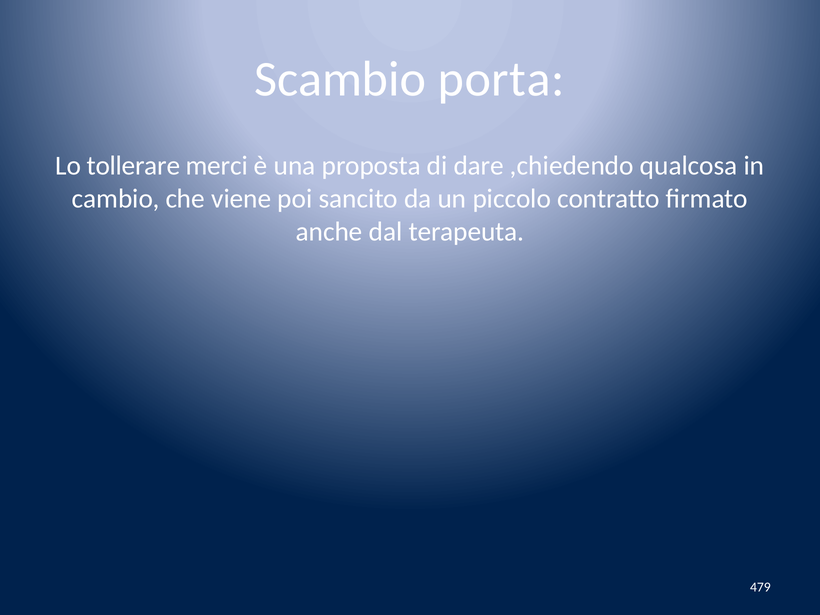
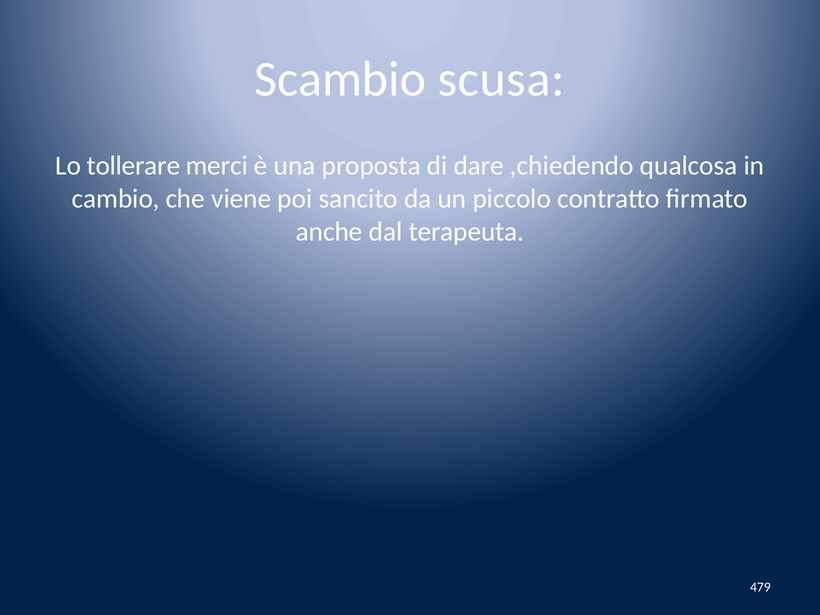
porta: porta -> scusa (501, 79)
